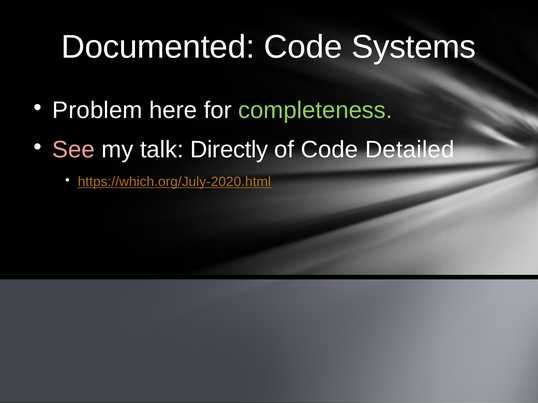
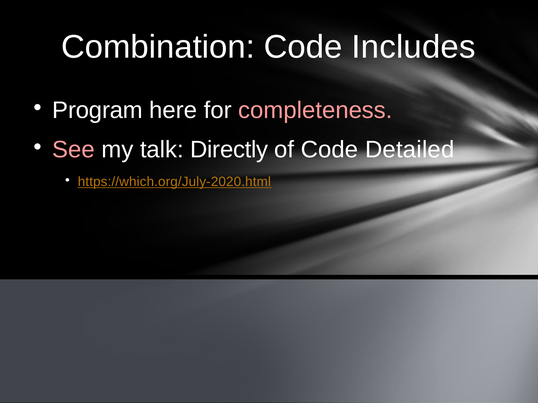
Documented: Documented -> Combination (158, 47)
Systems: Systems -> Includes (414, 47)
Problem: Problem -> Program (98, 110)
completeness colour: light green -> pink (315, 110)
